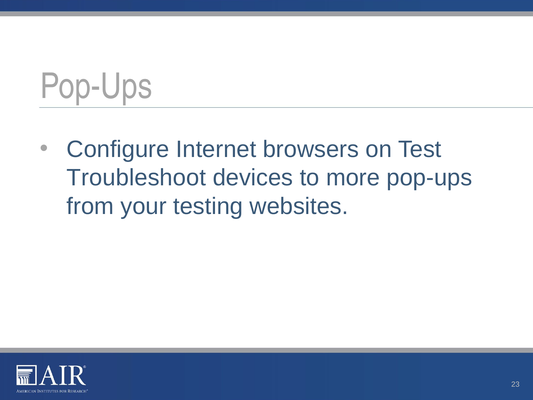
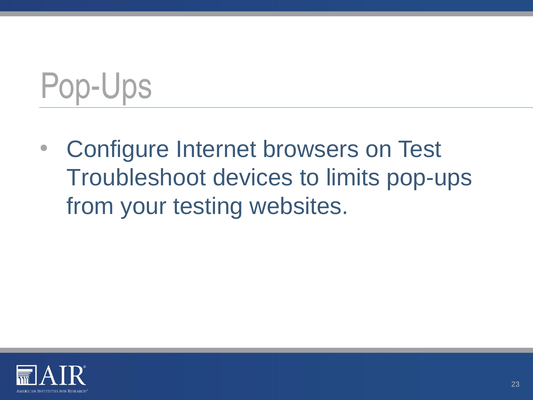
more: more -> limits (353, 178)
